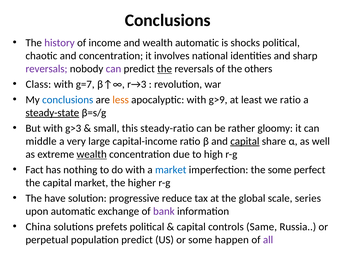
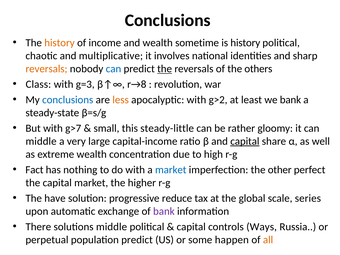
history colour: purple -> orange (60, 43)
wealth automatic: automatic -> sometime (197, 43)
is shocks: shocks -> history (245, 43)
and concentration: concentration -> multiplicative (111, 56)
reversals colour: purple -> orange (46, 69)
can colour: purple -> blue (113, 69)
g=7: g=7 -> g=3 (85, 84)
r→3: r→3 -> r→8 (137, 84)
g>9: g>9 -> g>2 (218, 100)
we ratio: ratio -> bank (290, 100)
steady-state underline: present -> none (52, 113)
g>3: g>3 -> g>7 (73, 128)
steady-ratio: steady-ratio -> steady-little (167, 128)
wealth underline: present -> none (92, 154)
the some: some -> other (280, 170)
China: China -> There (38, 227)
solutions prefets: prefets -> middle (112, 227)
Same: Same -> Ways (262, 227)
all colour: purple -> orange (268, 240)
